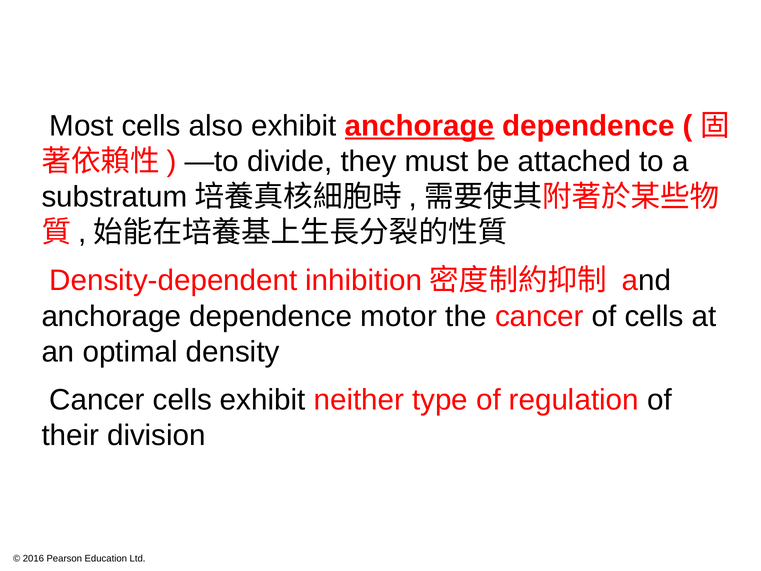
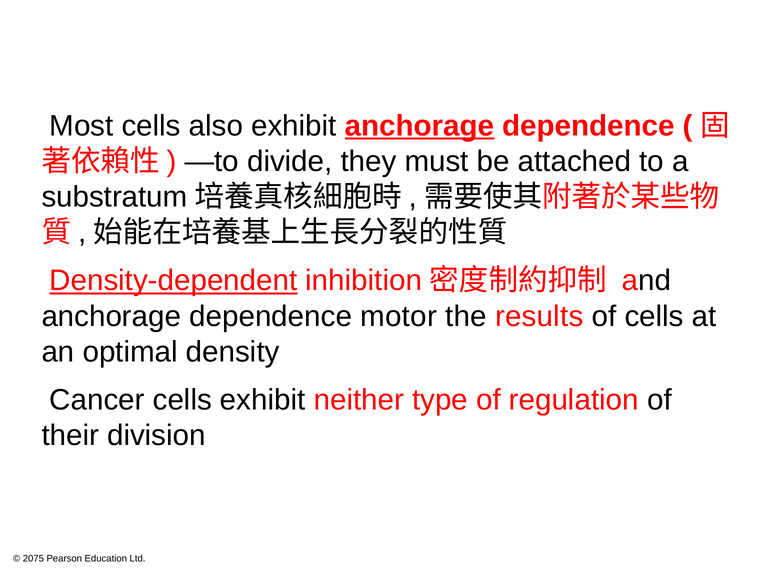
Density-dependent underline: none -> present (173, 281)
the cancer: cancer -> results (539, 316)
2016: 2016 -> 2075 (33, 558)
